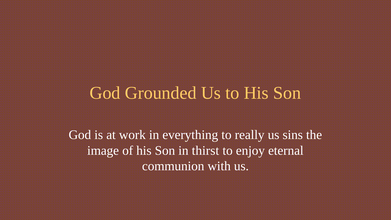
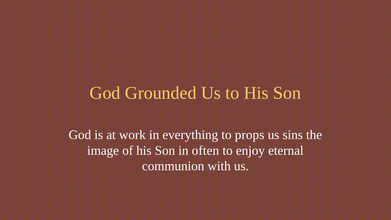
really: really -> props (250, 135)
thirst: thirst -> often (205, 150)
